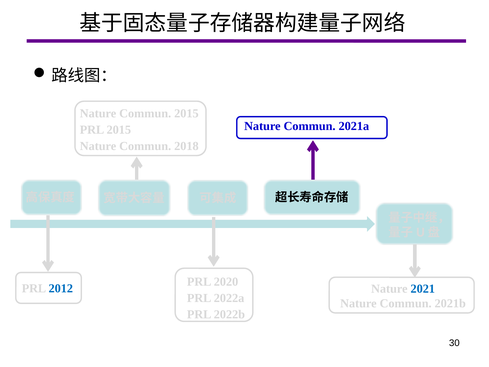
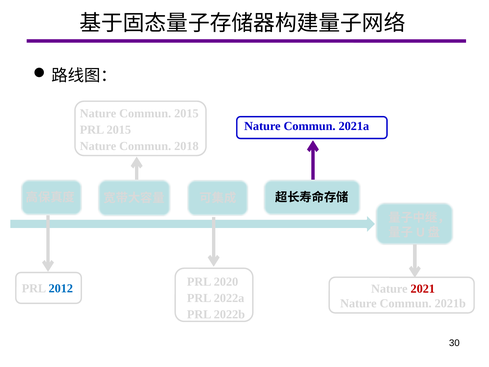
2021 colour: blue -> red (423, 289)
